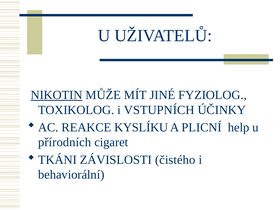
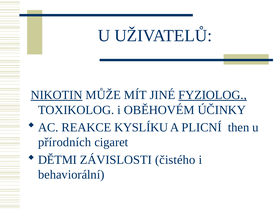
FYZIOLOG underline: none -> present (213, 95)
VSTUPNÍCH: VSTUPNÍCH -> OBĚHOVÉM (159, 110)
help: help -> then (239, 127)
TKÁNI: TKÁNI -> DĚTMI (58, 160)
